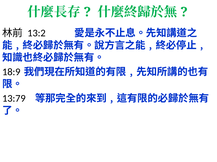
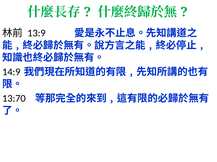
13:2: 13:2 -> 13:9 (37, 33)
18:9: 18:9 -> 14:9 (11, 72)
13:79: 13:79 -> 13:70 (14, 99)
